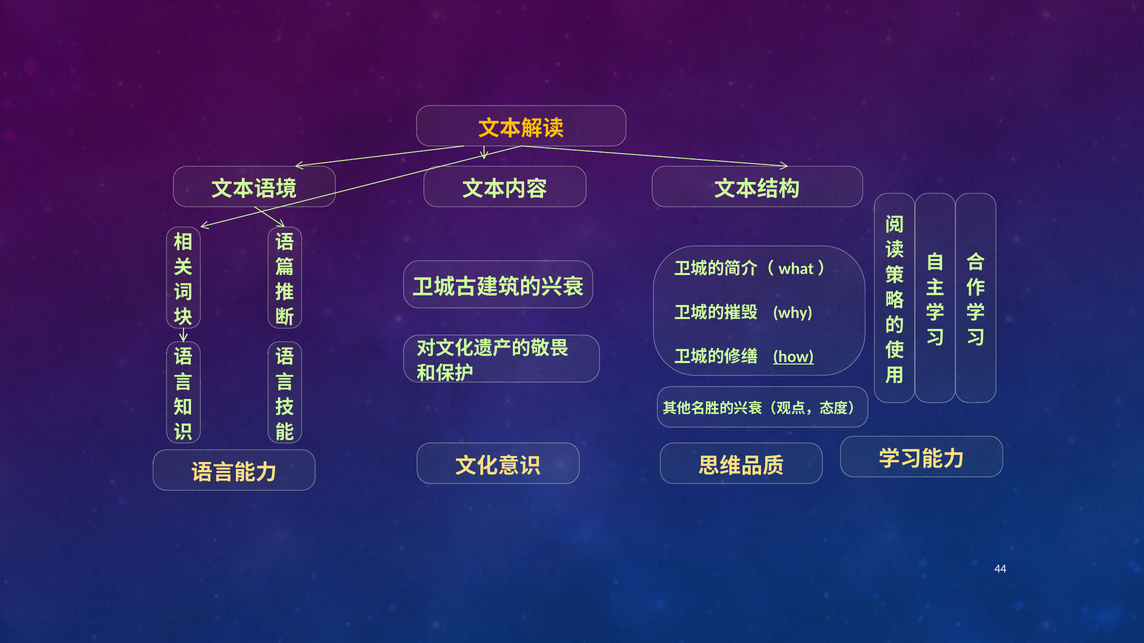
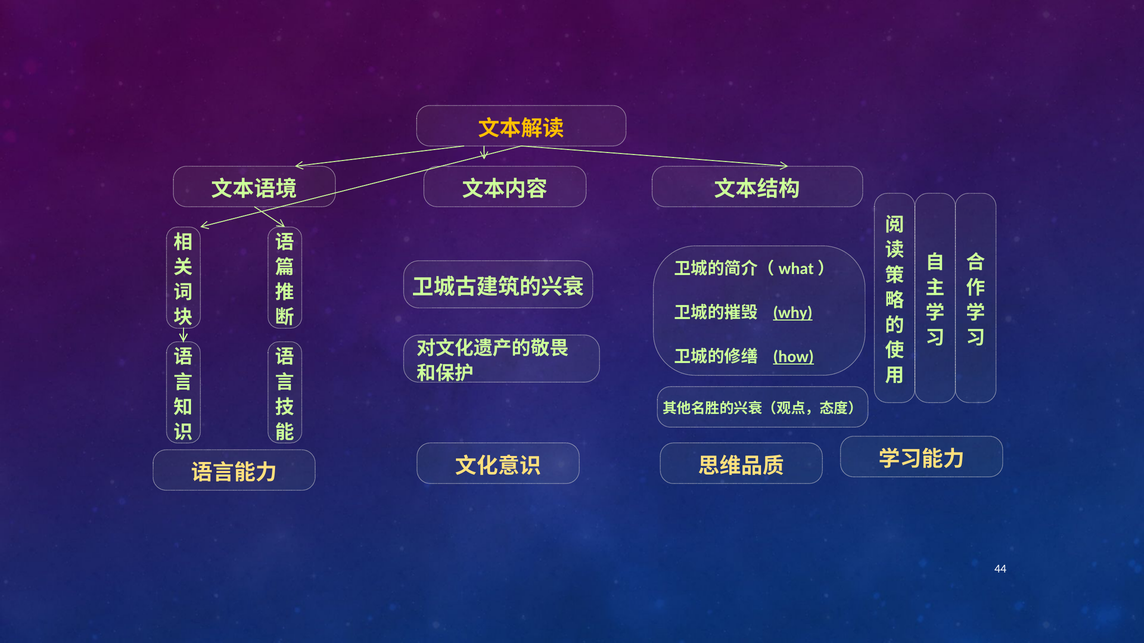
why underline: none -> present (793, 313)
